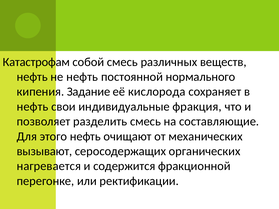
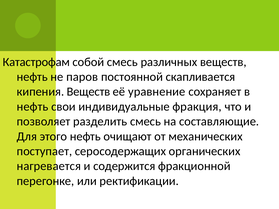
не нефть: нефть -> паров (82, 77)
нормального: нормального -> скапливается (201, 77)
кипения Задание: Задание -> Веществ (89, 92)
кислорода: кислорода -> уравнение (157, 92)
вызывают: вызывают -> поступает (44, 151)
